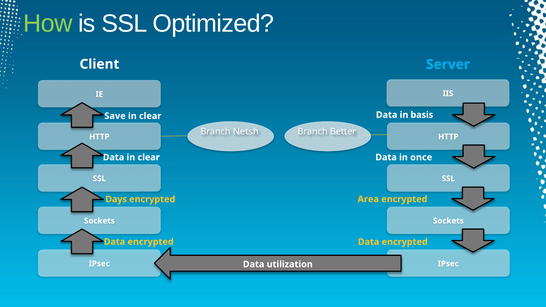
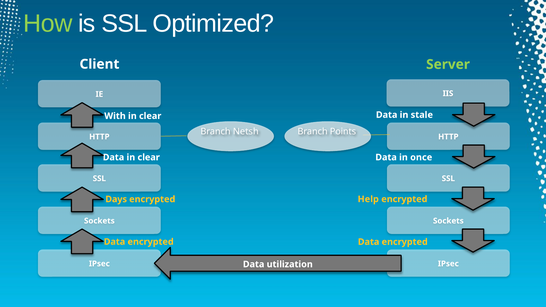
Server colour: light blue -> light green (448, 64)
basis: basis -> stale (422, 115)
Save: Save -> With (115, 116)
Better: Better -> Points (343, 132)
Area: Area -> Help (368, 199)
